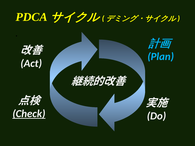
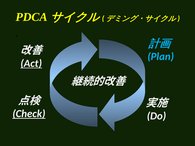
Act underline: none -> present (31, 63)
